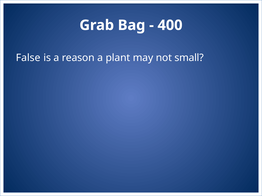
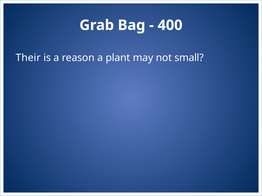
False: False -> Their (28, 58)
